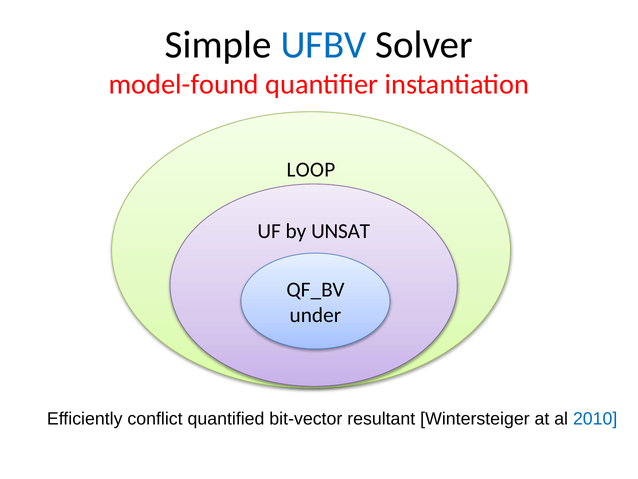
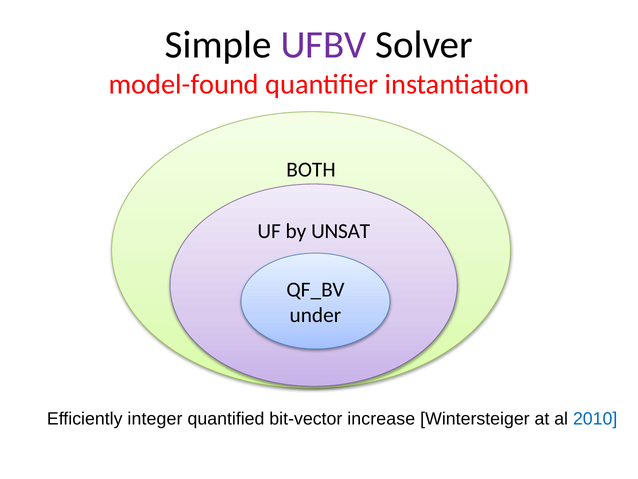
UFBV colour: blue -> purple (323, 45)
LOOP: LOOP -> BOTH (311, 170)
conflict: conflict -> integer (155, 418)
resultant: resultant -> increase (381, 418)
